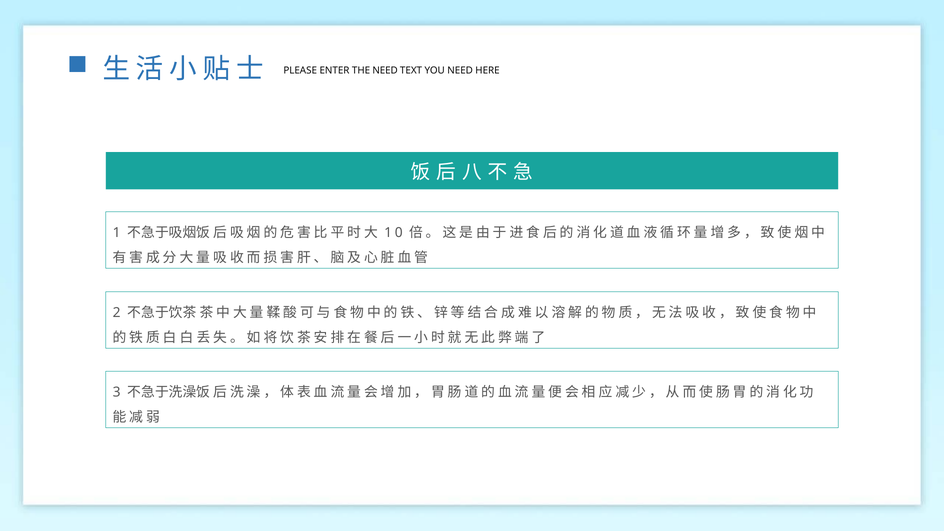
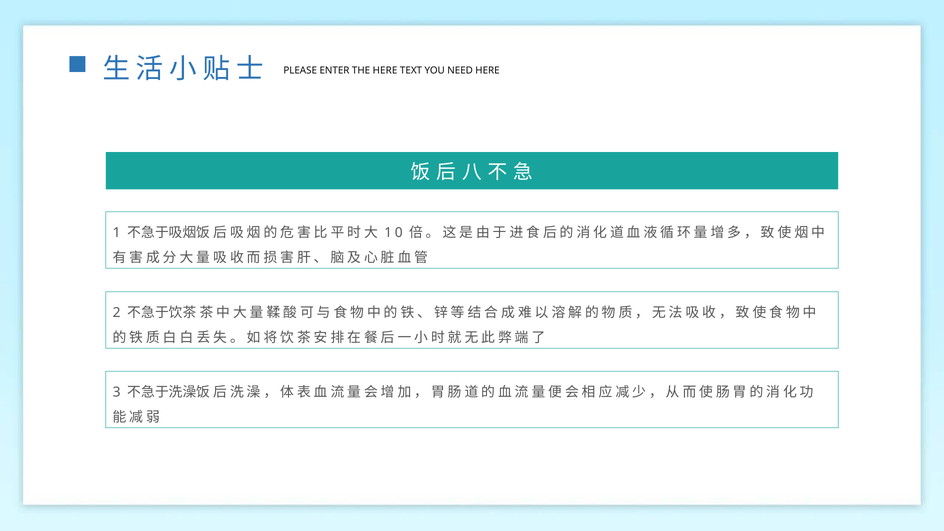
THE NEED: NEED -> HERE (385, 70)
